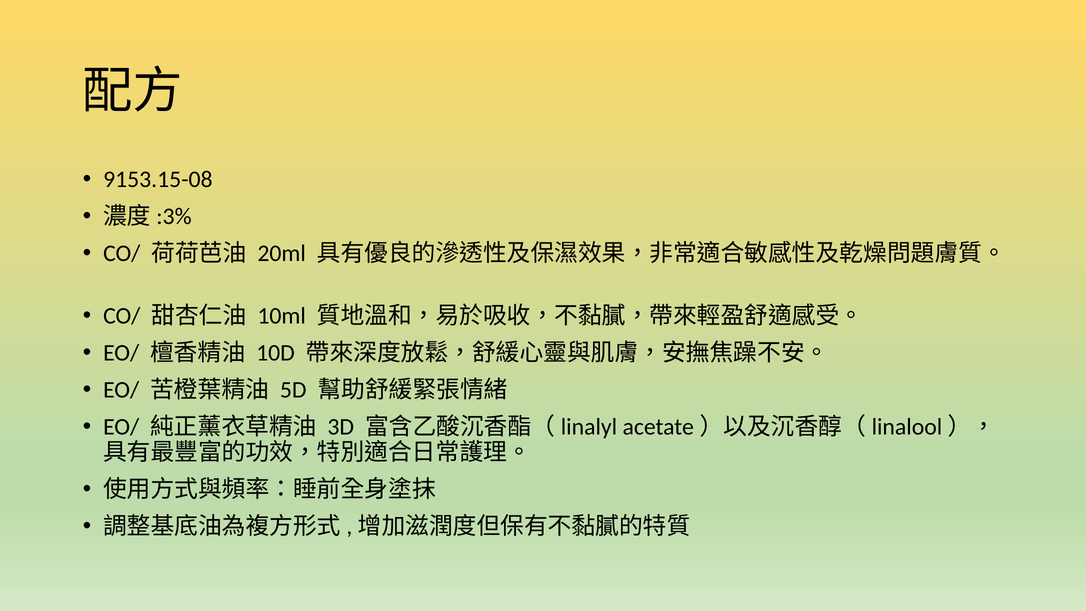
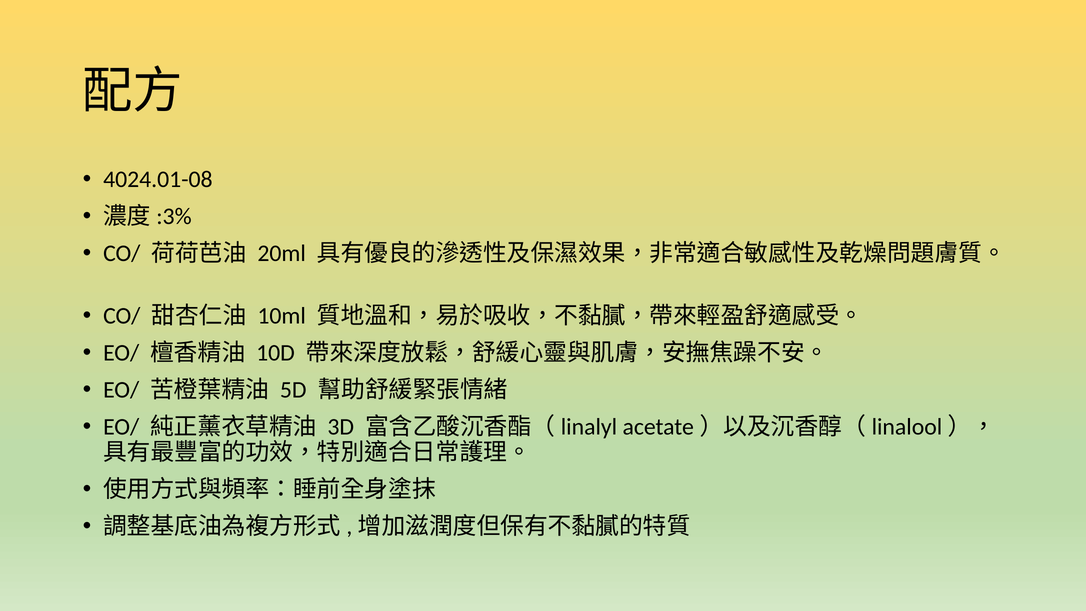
9153.15-08: 9153.15-08 -> 4024.01-08 (158, 179)
